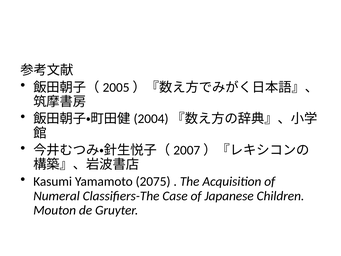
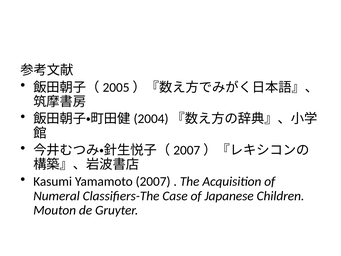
2075: 2075 -> 2007 (153, 181)
